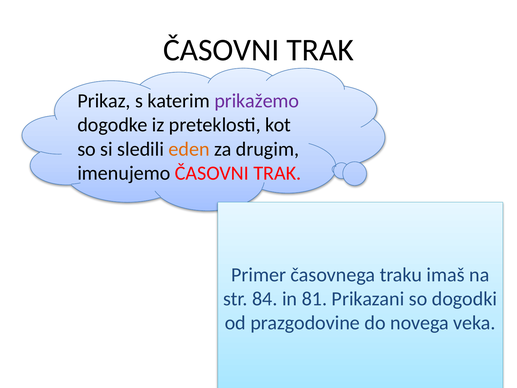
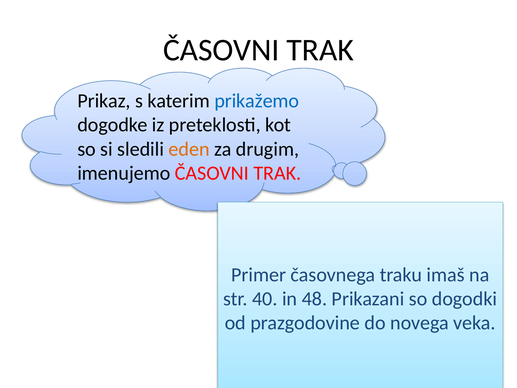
prikažemo colour: purple -> blue (257, 101)
84: 84 -> 40 (265, 299)
81: 81 -> 48 (314, 299)
